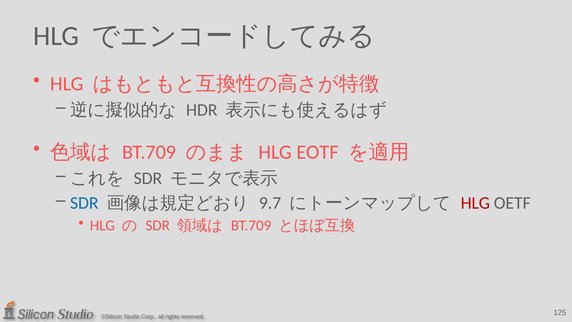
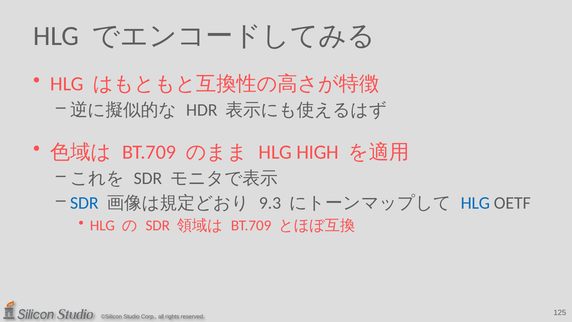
EOTF: EOTF -> HIGH (318, 152)
9.7: 9.7 -> 9.3 (270, 203)
HLG colour: red -> blue (475, 203)
